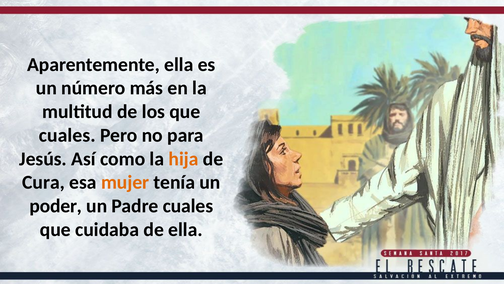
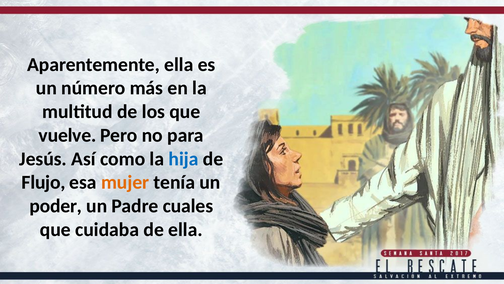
cuales: cuales -> vuelve (67, 135)
hija colour: orange -> blue (184, 159)
Cura: Cura -> Flujo (44, 182)
